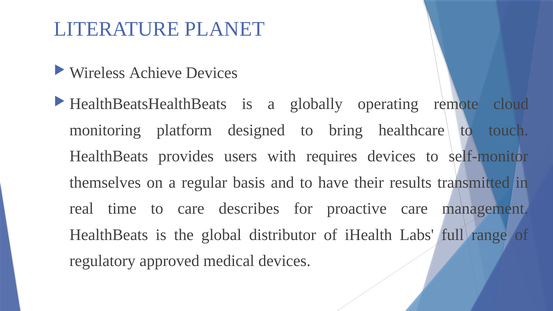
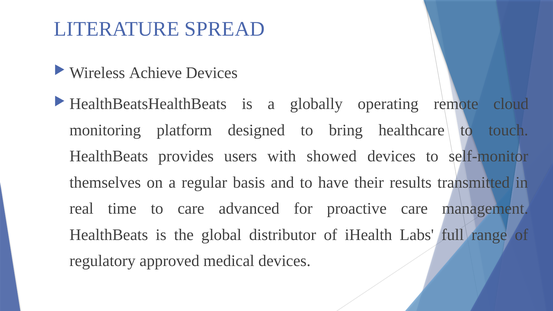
PLANET: PLANET -> SPREAD (225, 29)
requires: requires -> showed (332, 156)
describes: describes -> advanced (249, 209)
